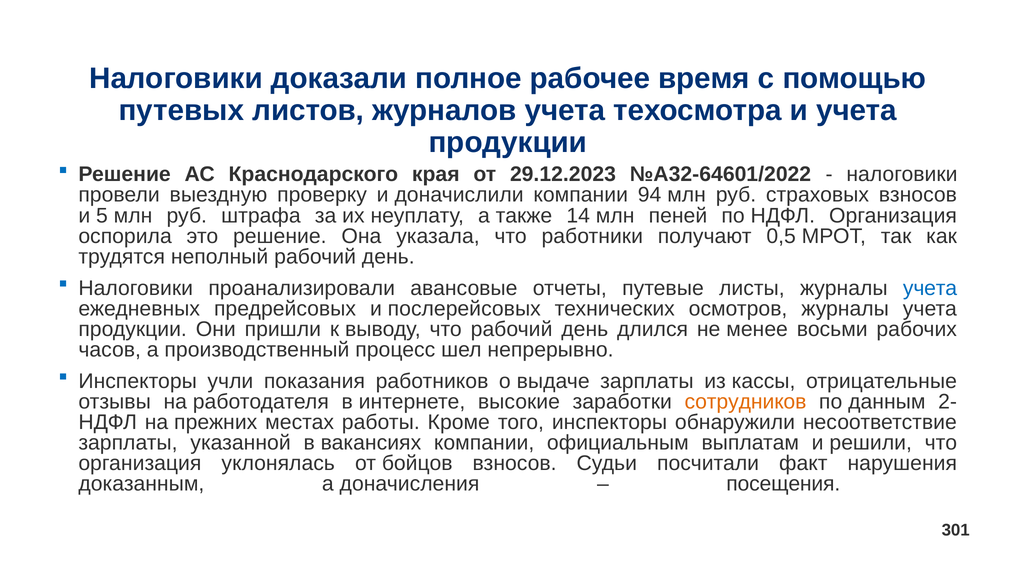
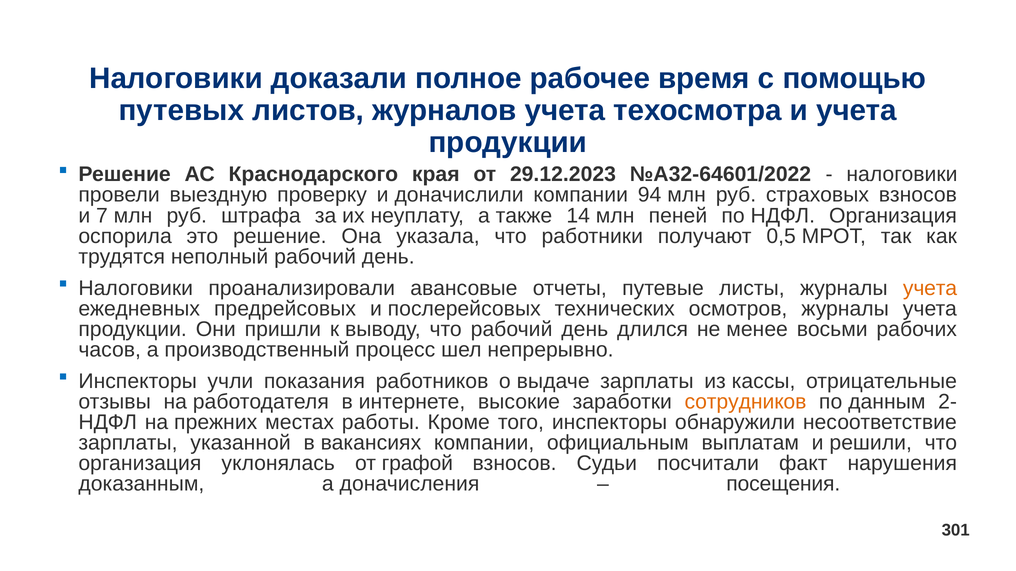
5: 5 -> 7 (102, 216)
учета colour: blue -> orange (930, 288)
бойцов: бойцов -> графой (417, 464)
